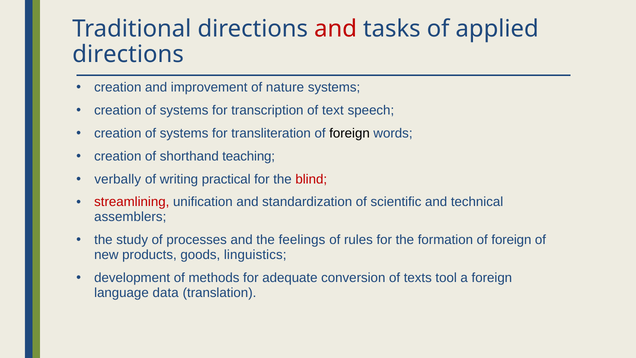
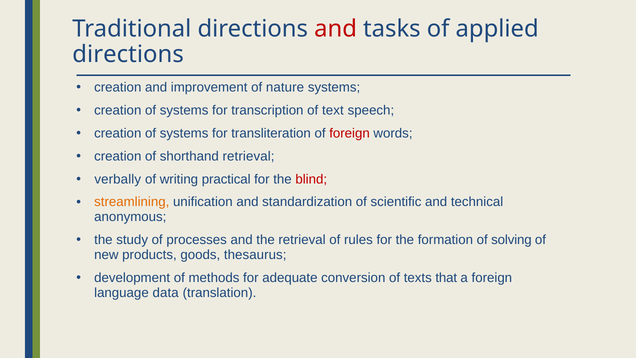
foreign colour: black -> red (350, 133)
shorthand teaching: teaching -> retrieval (249, 156)
streamlining colour: red -> orange (132, 202)
assemblers: assemblers -> anonymous (130, 217)
the feelings: feelings -> retrieval (302, 240)
formation of foreign: foreign -> solving (511, 240)
linguistics: linguistics -> thesaurus (255, 255)
tool: tool -> that (446, 278)
